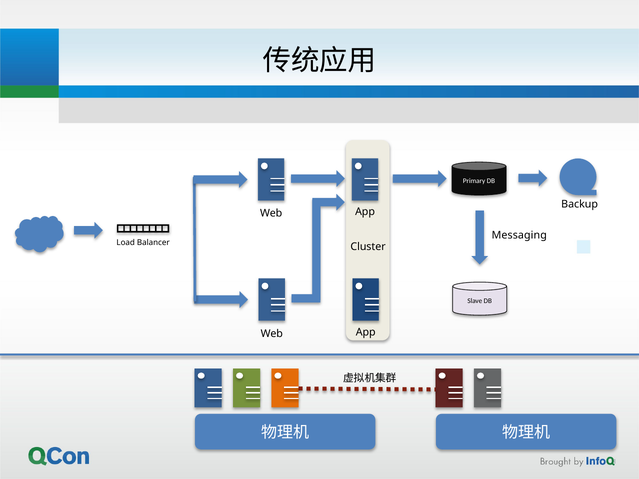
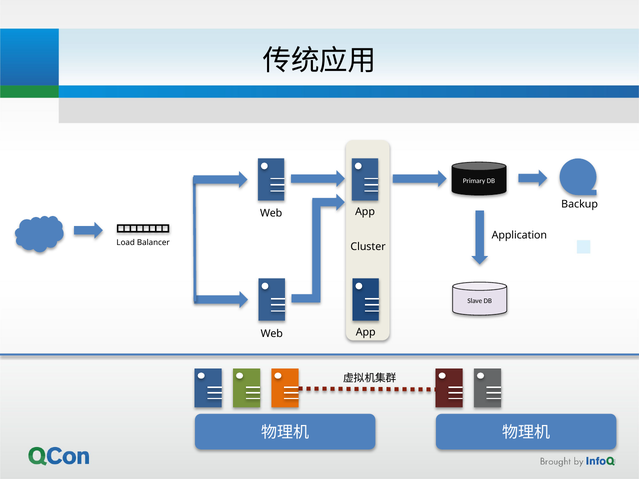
Messaging: Messaging -> Application (519, 236)
